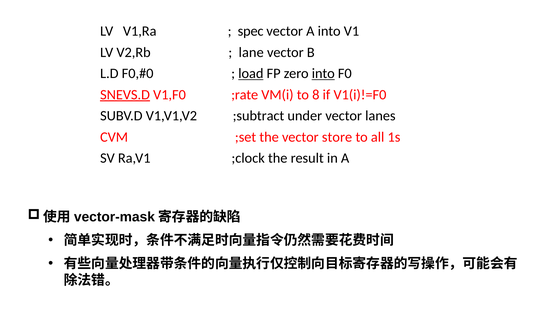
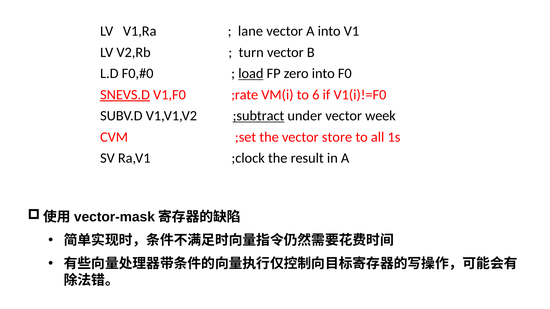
spec: spec -> lane (250, 31)
lane: lane -> turn (251, 52)
into underline: present -> none (323, 74)
8: 8 -> 6 (316, 95)
;subtract underline: none -> present (258, 116)
lanes: lanes -> week (380, 116)
